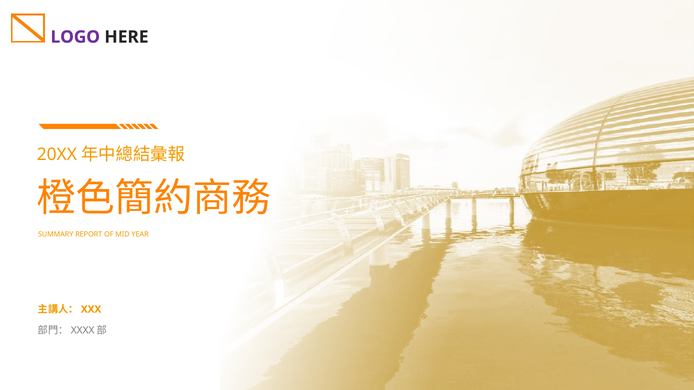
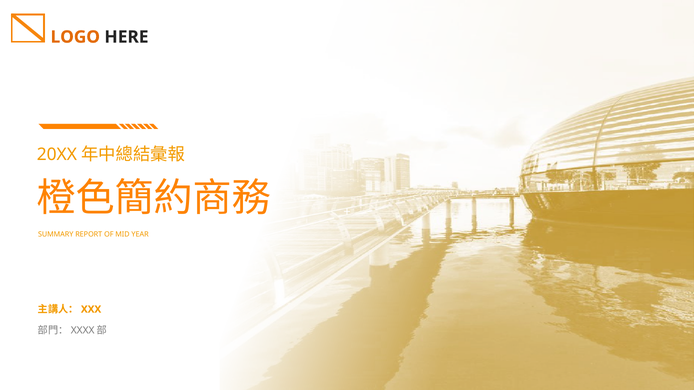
LOGO colour: purple -> orange (75, 37)
